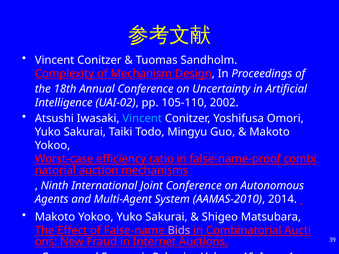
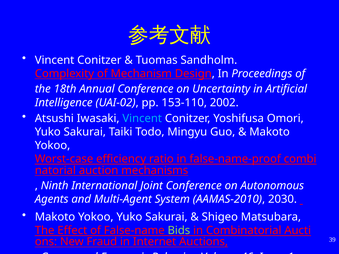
105-110: 105-110 -> 153-110 (184, 103)
2014: 2014 -> 2030 (282, 199)
Bids colour: pink -> light green (179, 231)
